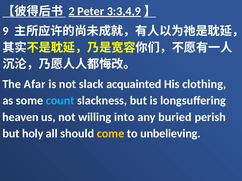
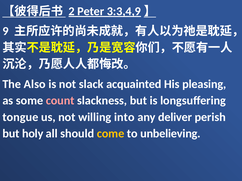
Afar: Afar -> Also (35, 84)
clothing: clothing -> pleasing (204, 84)
count colour: light blue -> pink (60, 101)
heaven: heaven -> tongue (20, 117)
buried: buried -> deliver (175, 117)
